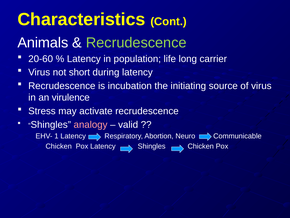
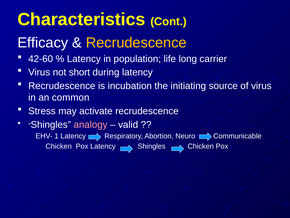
Animals: Animals -> Efficacy (43, 43)
Recrudescence colour: light green -> yellow (136, 43)
20-60: 20-60 -> 42-60 (41, 59)
virulence: virulence -> common (71, 97)
